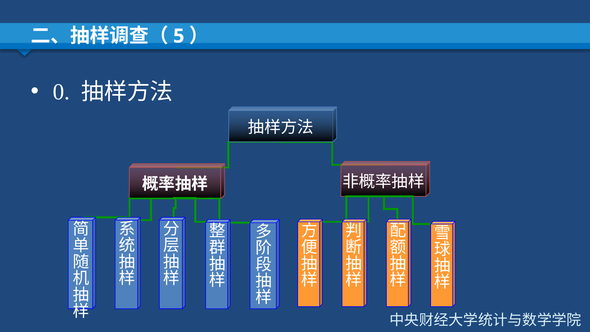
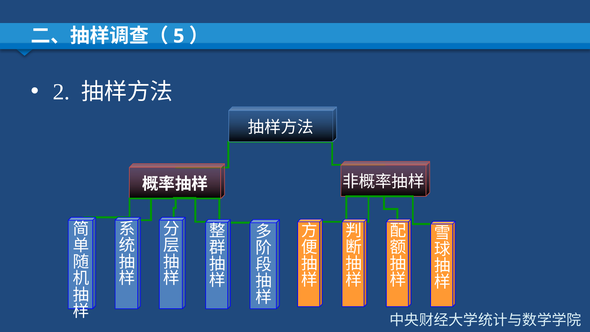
0: 0 -> 2 (61, 92)
